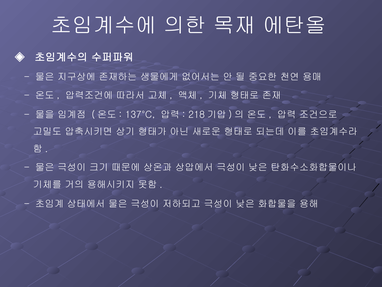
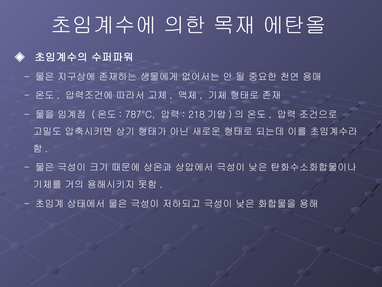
137°C: 137°C -> 787°C (140, 114)
